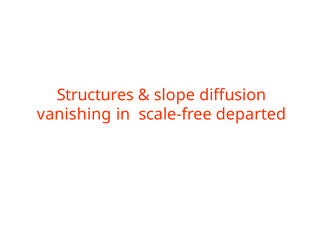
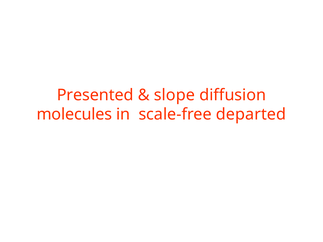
Structures: Structures -> Presented (95, 95)
vanishing: vanishing -> molecules (74, 114)
